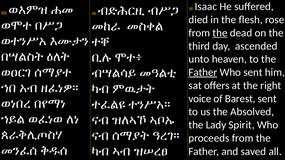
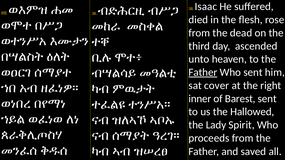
the underline: present -> none (220, 33)
offers: offers -> cover (217, 86)
voice: voice -> inner (200, 99)
Absolved: Absolved -> Hallowed (252, 112)
